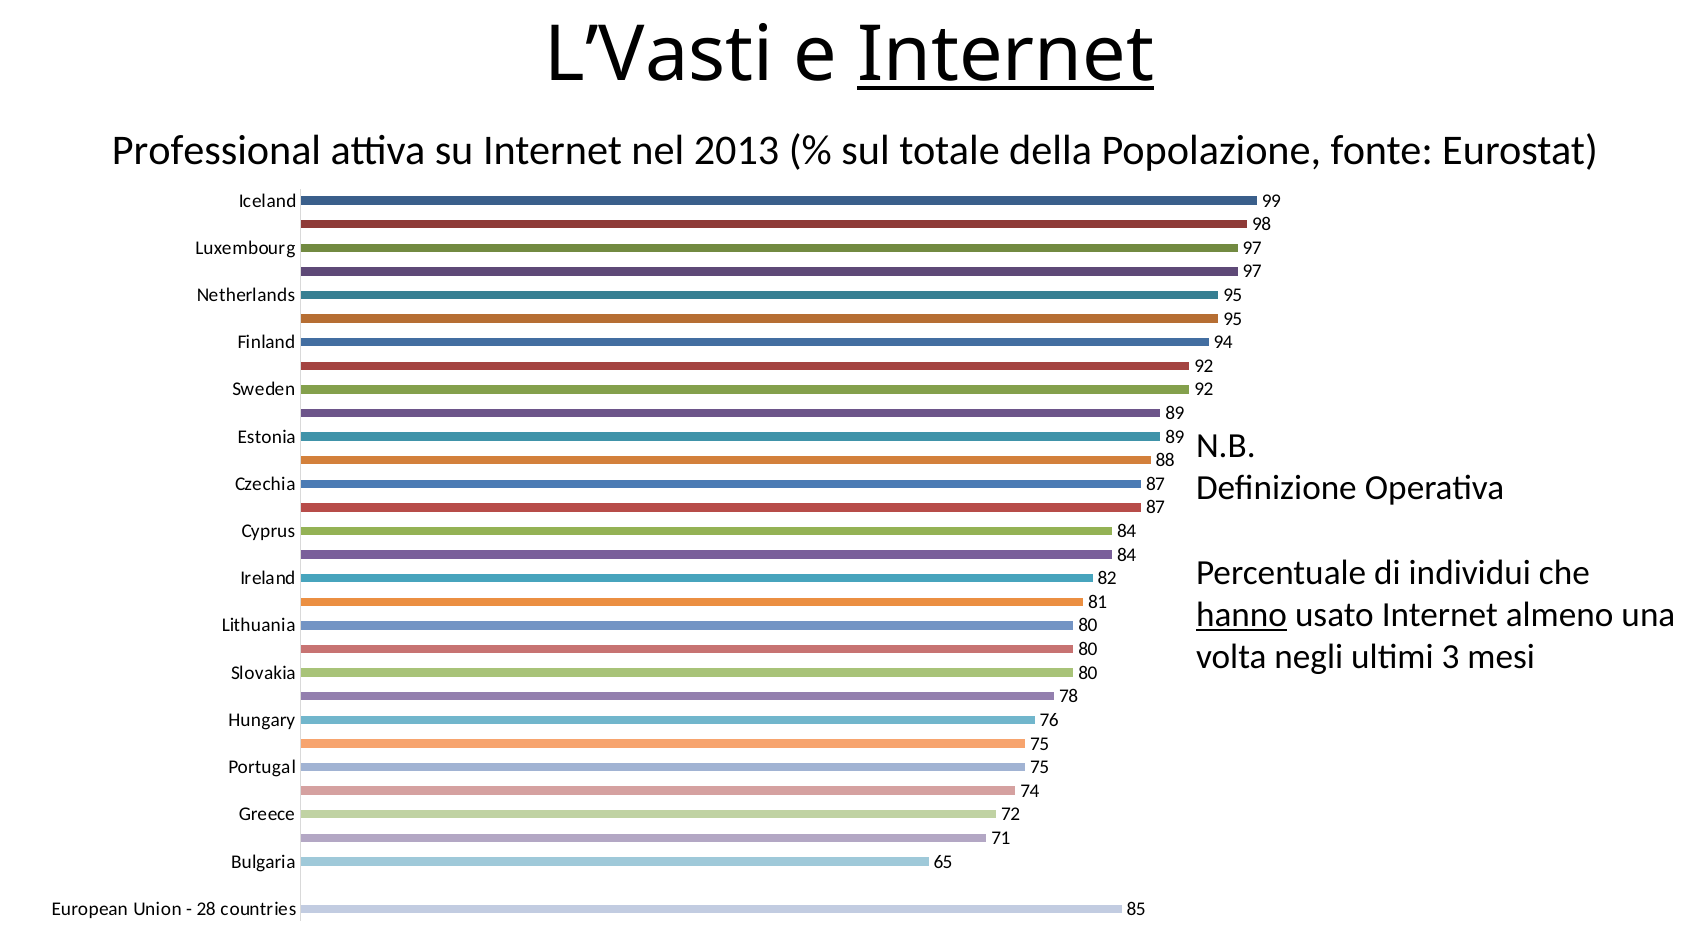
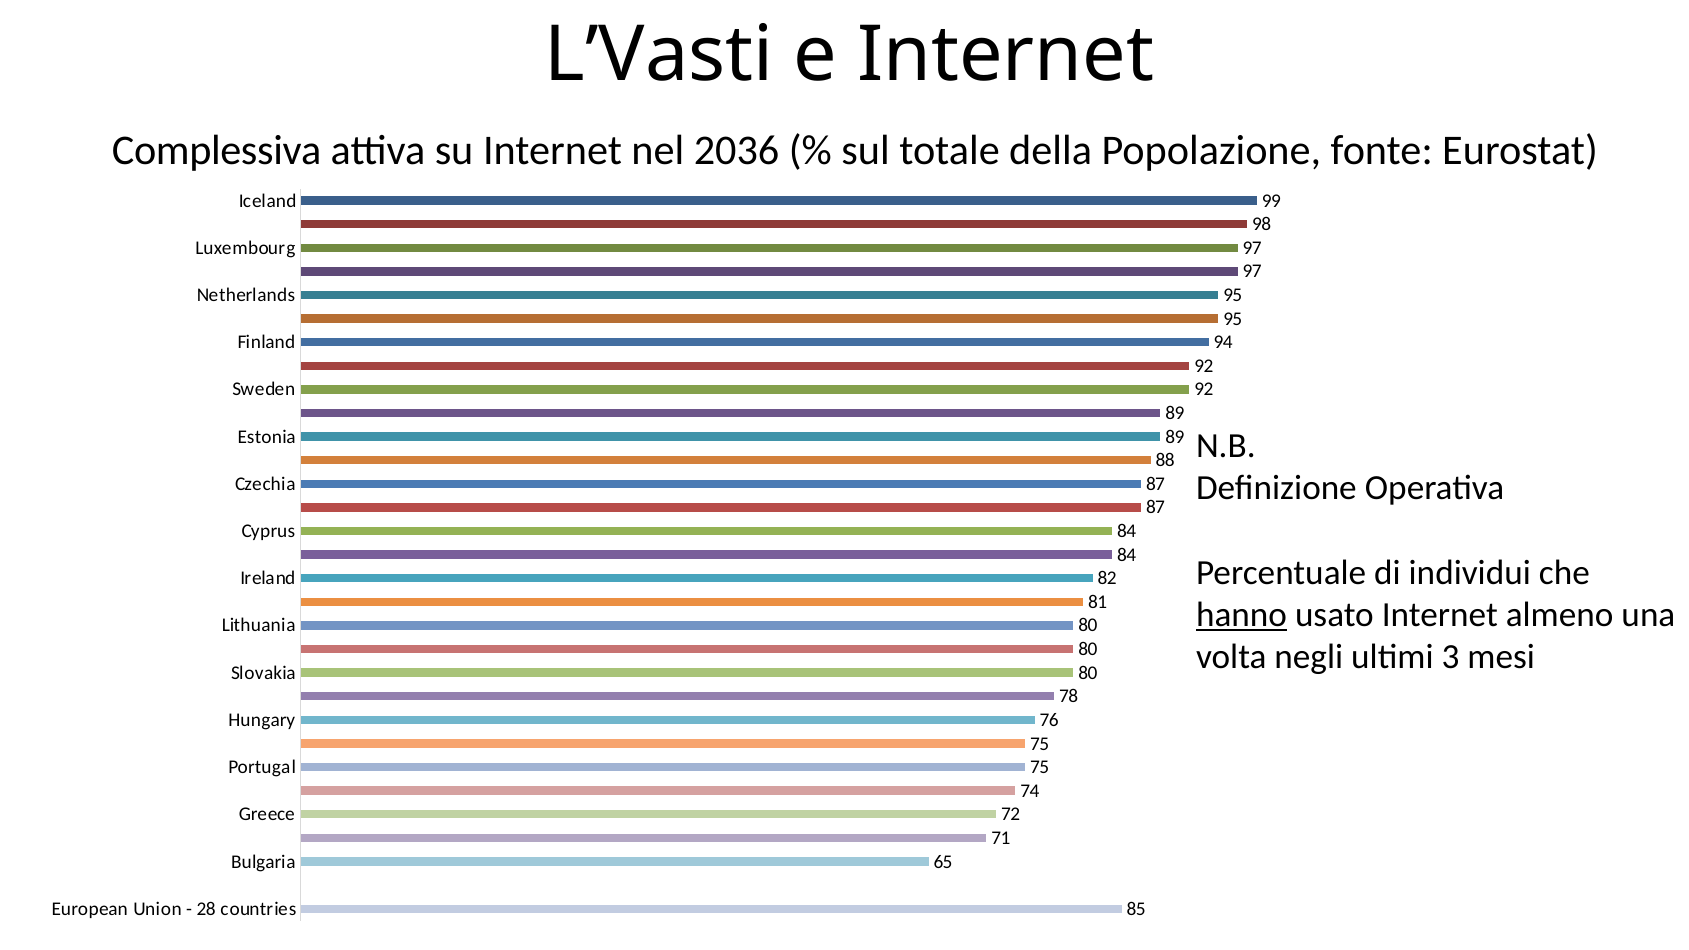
Internet underline: present -> none (1006, 55)
Professional: Professional -> Complessiva (217, 151)
2013: 2013 -> 2036 (737, 151)
